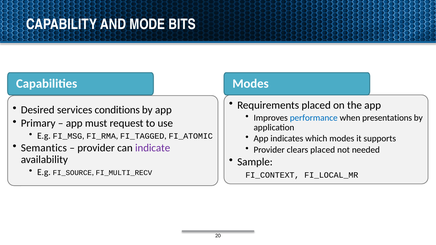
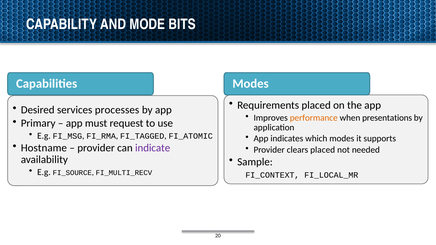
conditions: conditions -> processes (117, 110)
performance colour: blue -> orange (314, 118)
Semantics: Semantics -> Hostname (44, 148)
